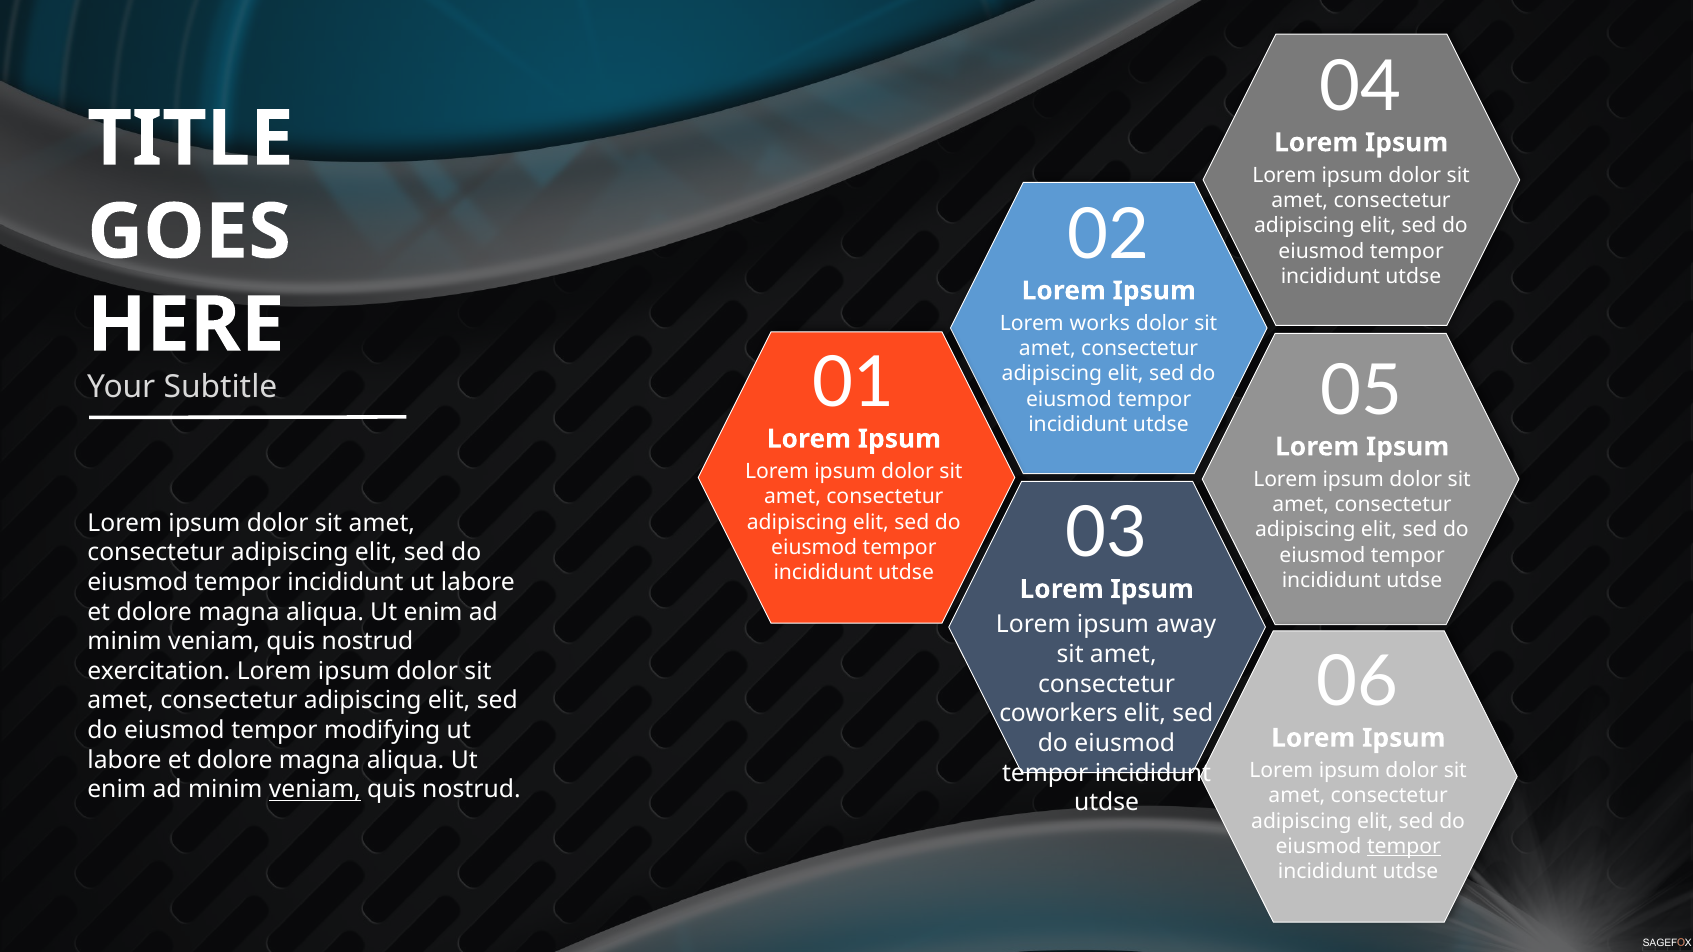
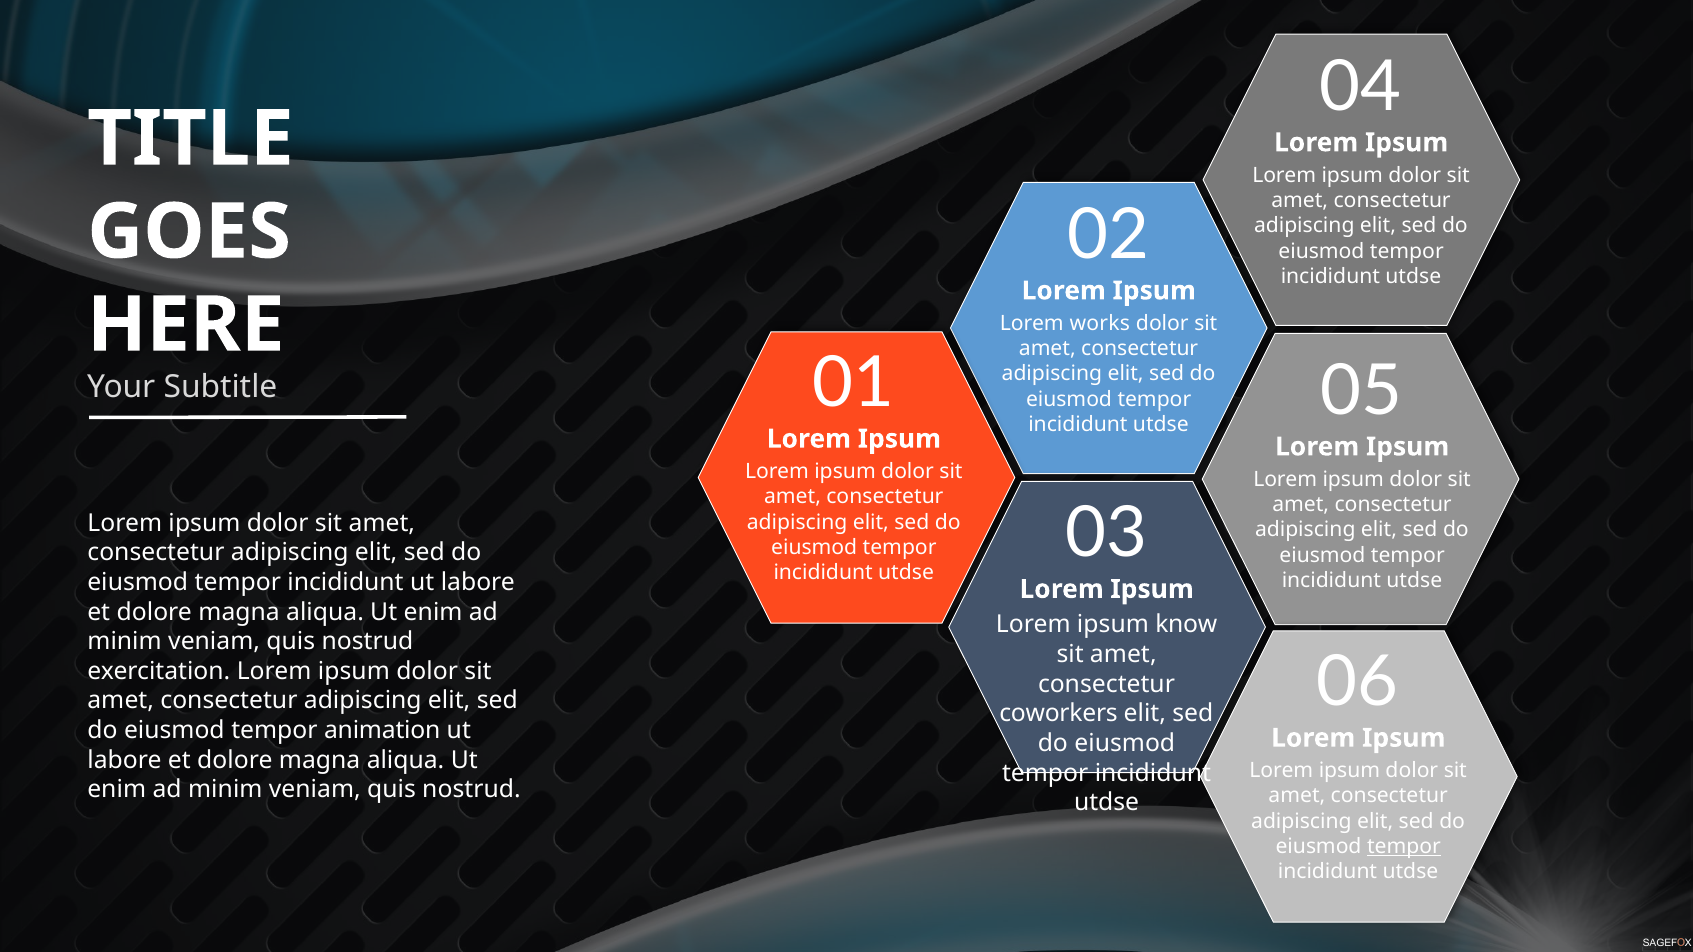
away: away -> know (1186, 625)
modifying: modifying -> animation (382, 731)
veniam underline: present -> none (315, 790)
